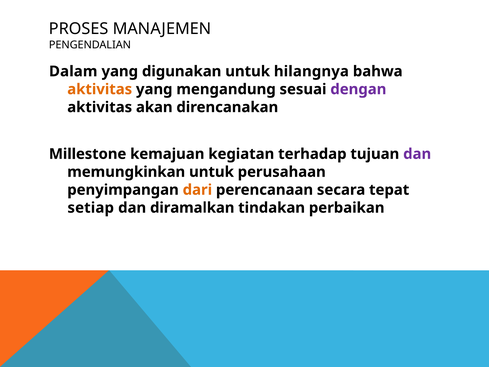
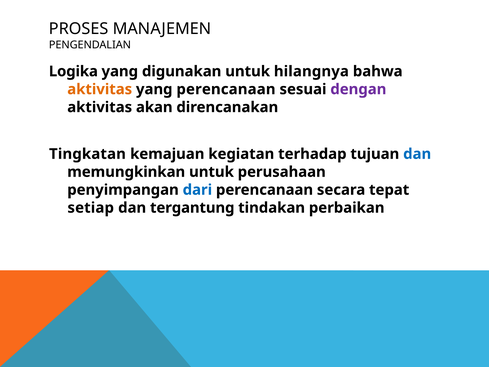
Dalam: Dalam -> Logika (73, 71)
yang mengandung: mengandung -> perencanaan (226, 89)
Millestone: Millestone -> Tingkatan (87, 154)
dan colour: purple -> blue (417, 154)
dari colour: orange -> blue (197, 190)
diramalkan: diramalkan -> tergantung (192, 208)
